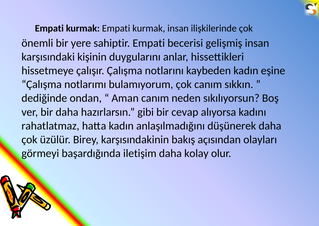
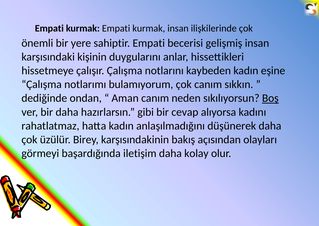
Boş underline: none -> present (270, 98)
